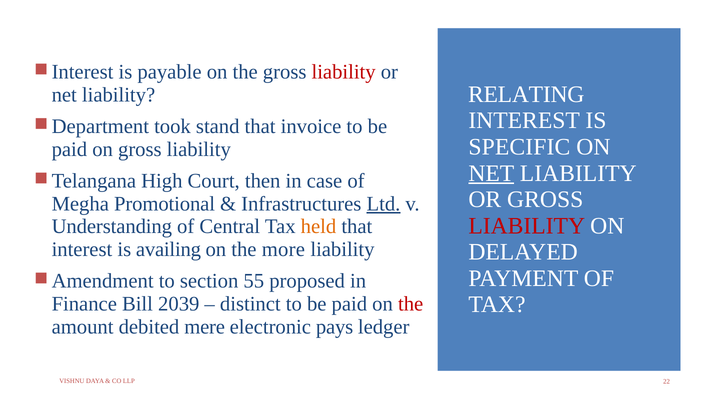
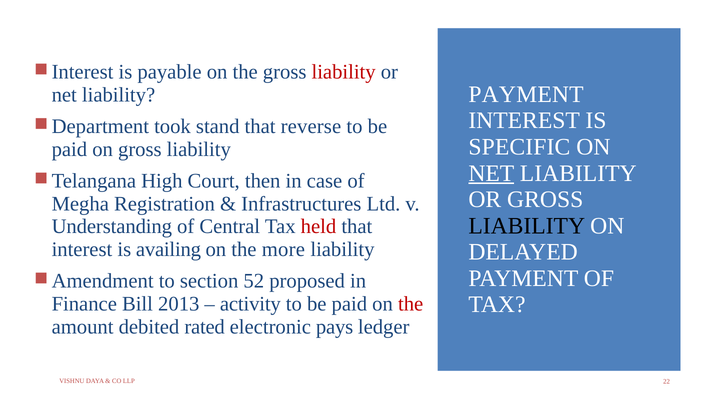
RELATING: RELATING -> PAYMENT (526, 94)
invoice: invoice -> reverse (311, 126)
Promotional: Promotional -> Registration (164, 204)
Ltd underline: present -> none (383, 204)
LIABILITY colour: red -> black (527, 226)
held colour: orange -> red (318, 227)
55: 55 -> 52 (254, 281)
2039: 2039 -> 2013 (179, 304)
distinct: distinct -> activity (250, 304)
mere: mere -> rated (205, 327)
